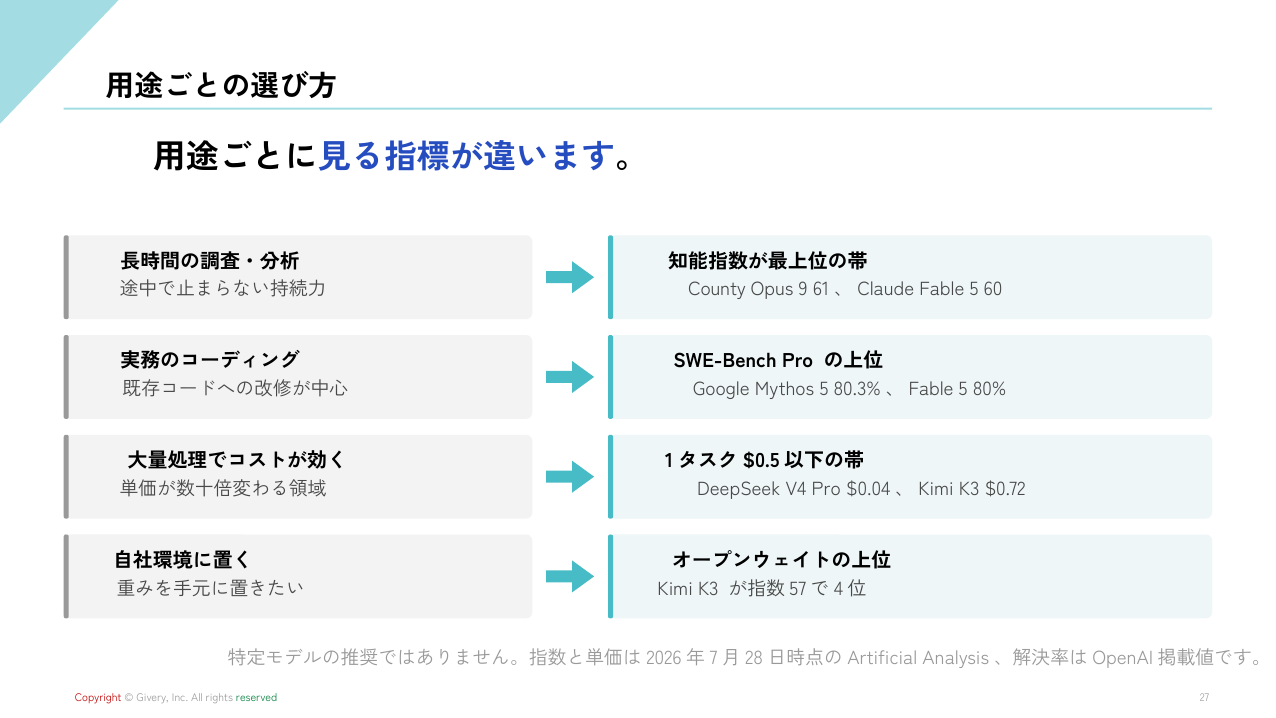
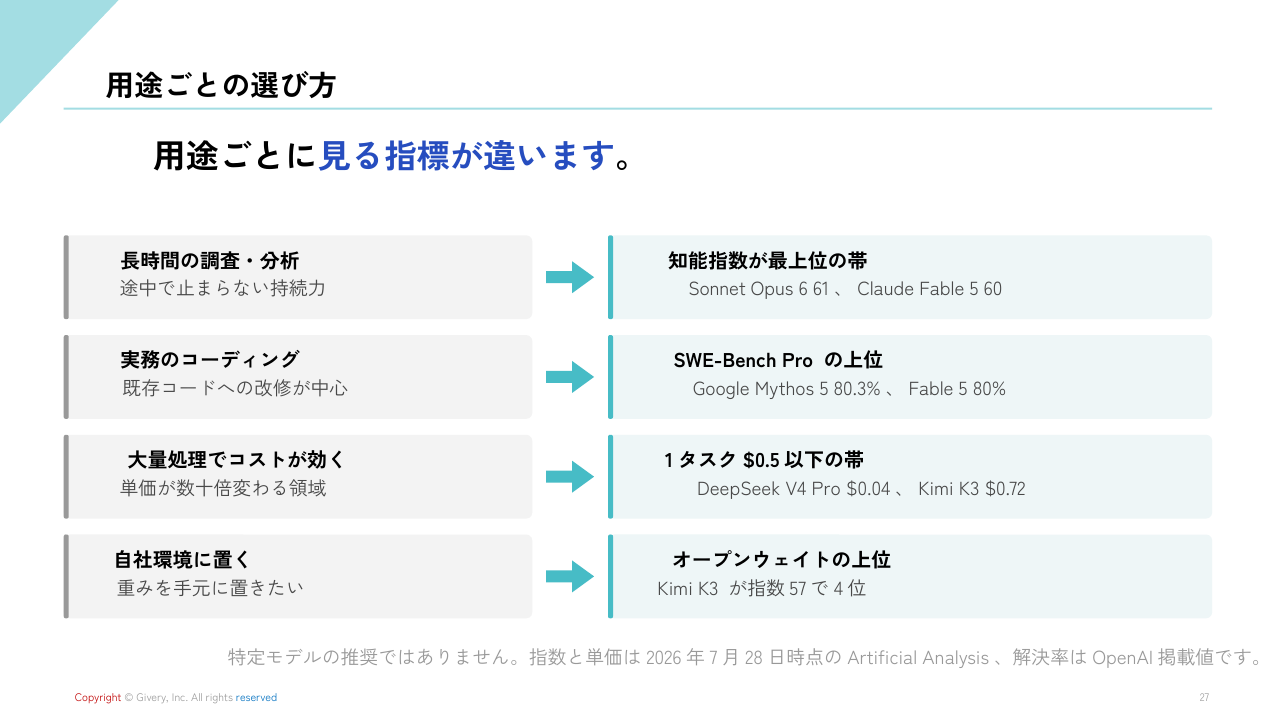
County: County -> Sonnet (717, 290)
9: 9 -> 6 (803, 290)
reserved colour: green -> blue (257, 698)
